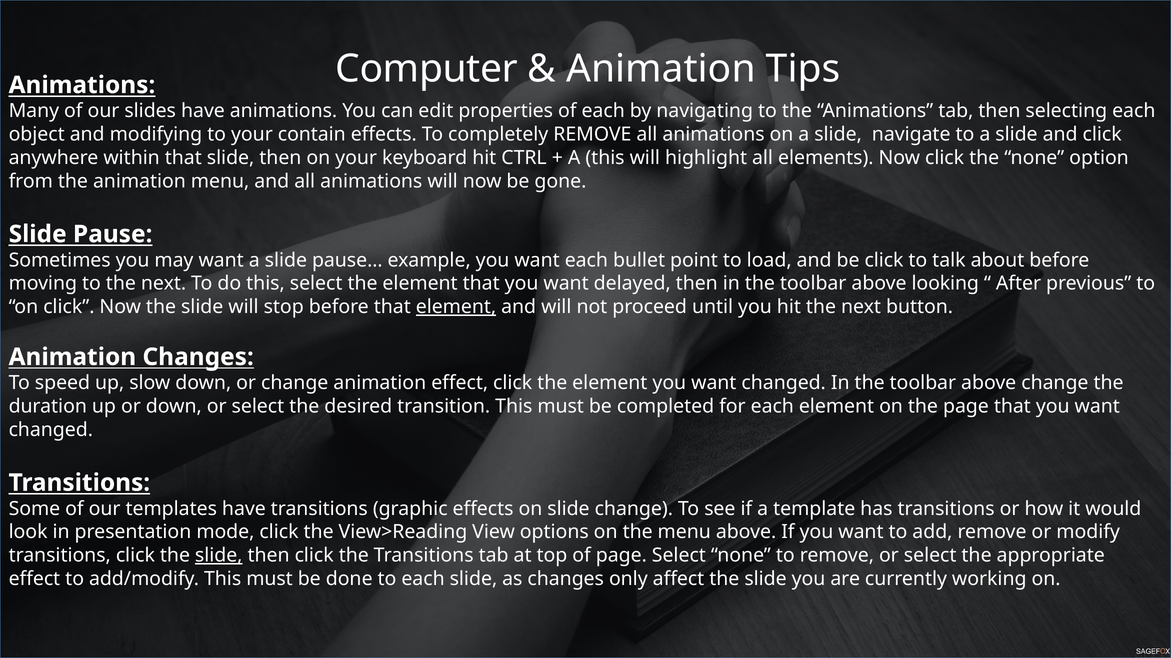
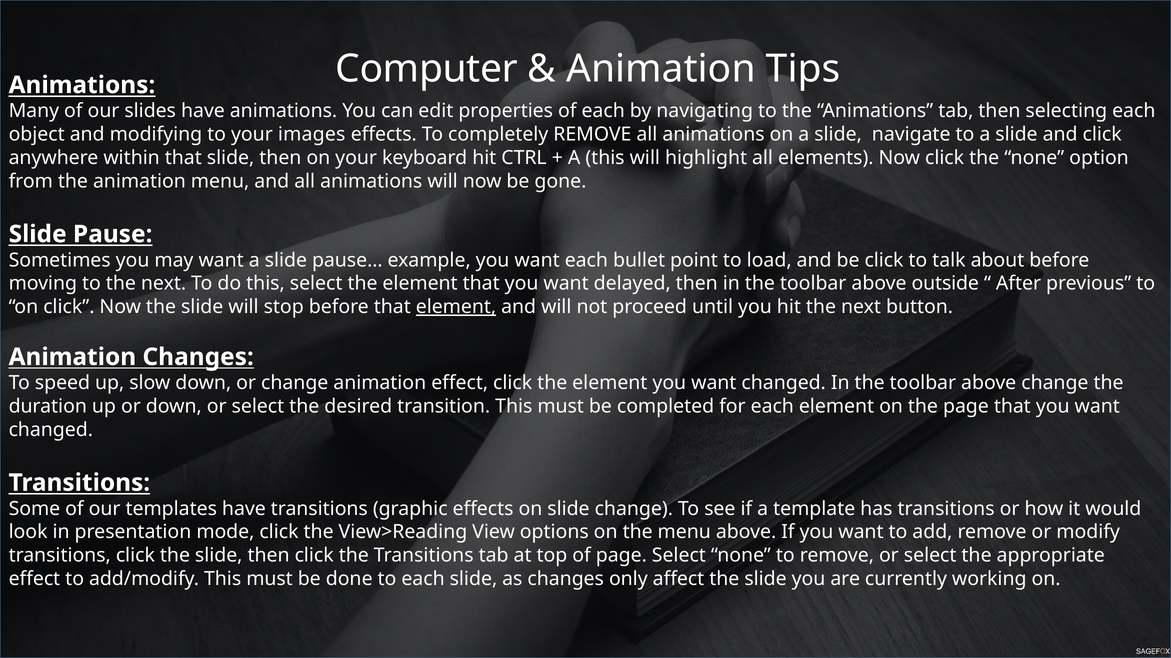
contain: contain -> images (312, 135)
looking: looking -> outside (945, 284)
slide underline: present -> none (219, 556)
